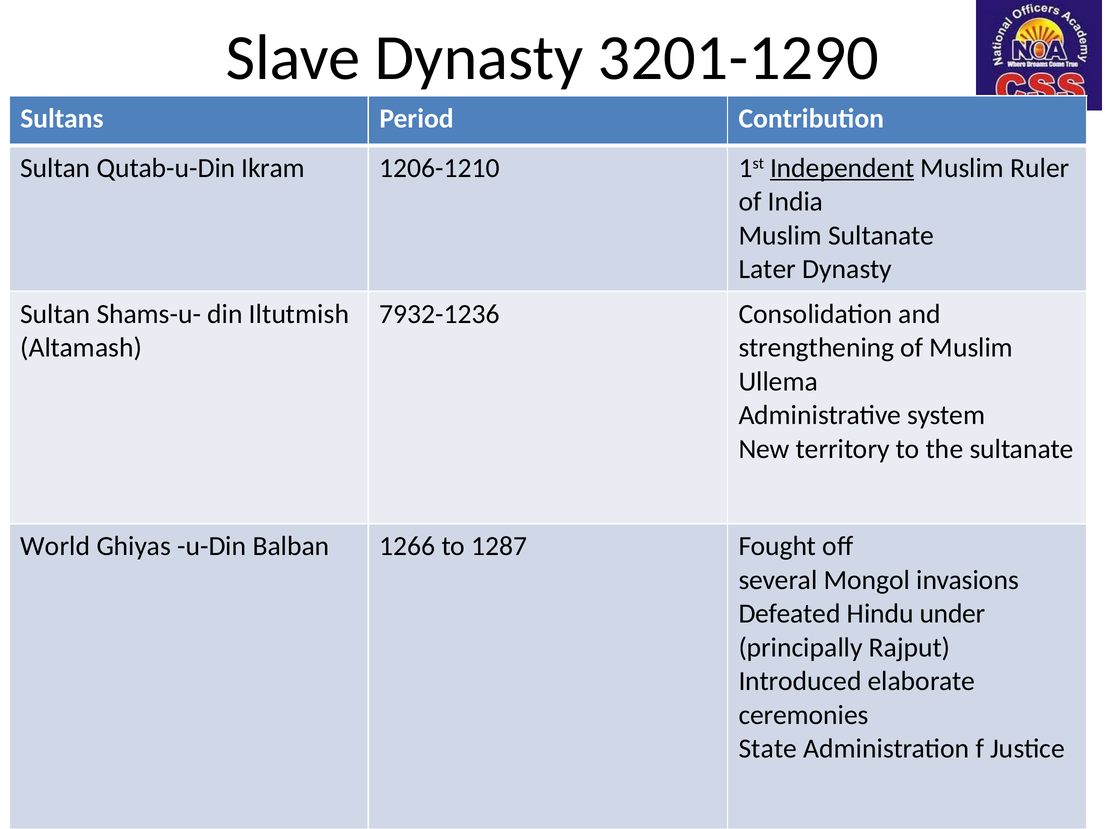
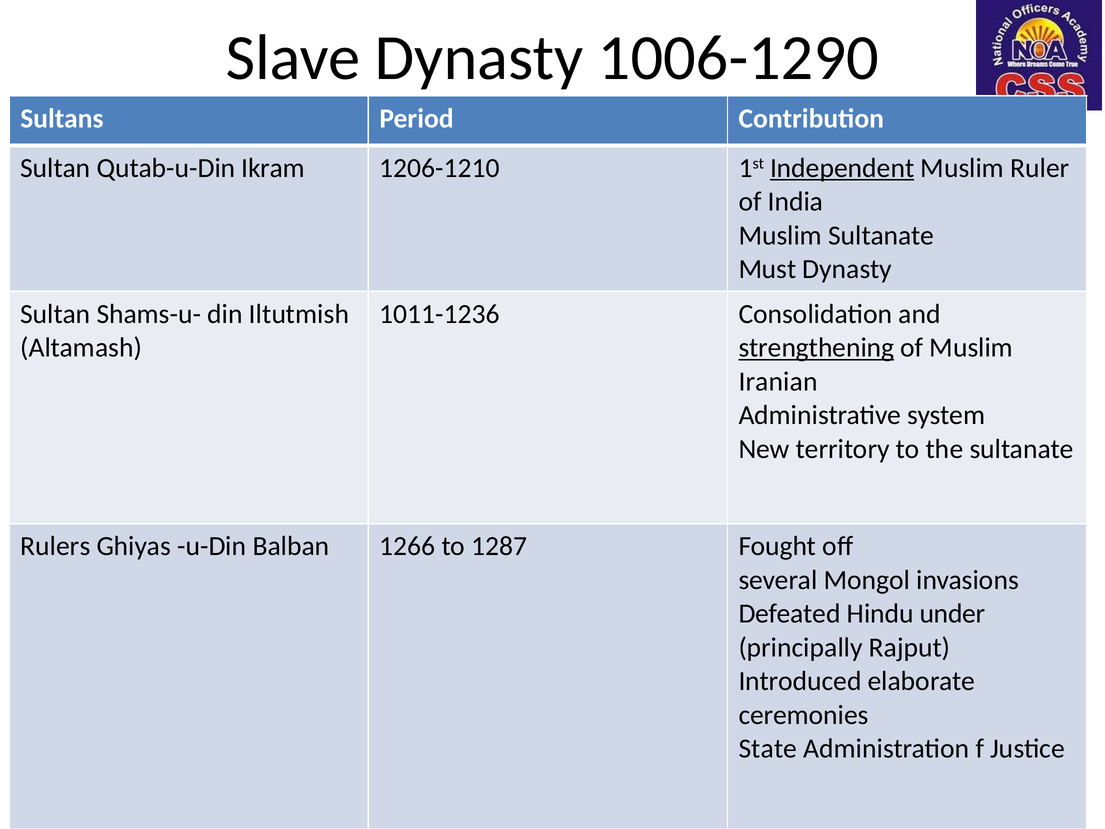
3201-1290: 3201-1290 -> 1006-1290 (738, 58)
Later: Later -> Must (767, 269)
7932-1236: 7932-1236 -> 1011-1236 (440, 314)
strengthening underline: none -> present (816, 348)
Ullema: Ullema -> Iranian (778, 381)
World: World -> Rulers (55, 546)
